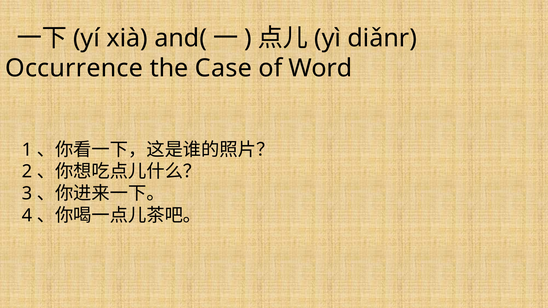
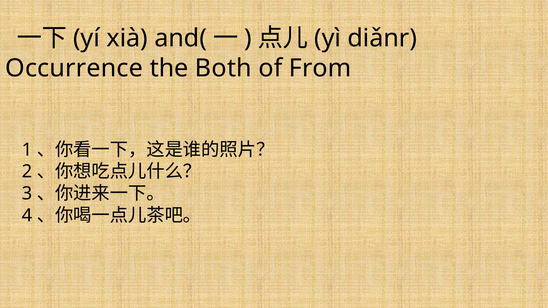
Case: Case -> Both (223, 68)
Word: Word -> From (320, 68)
